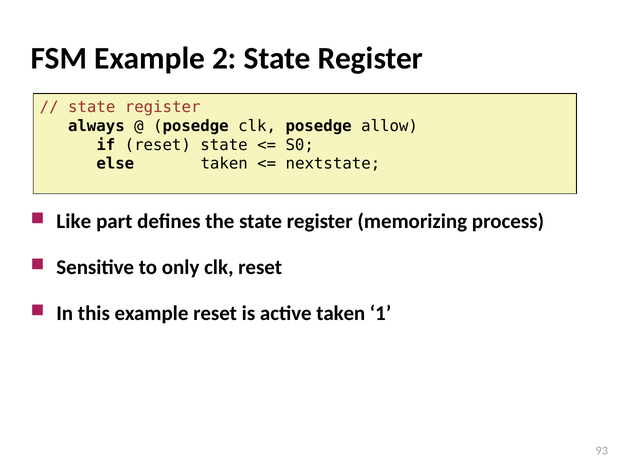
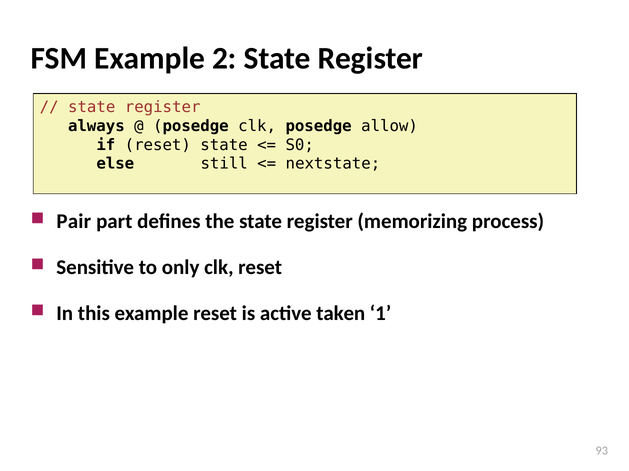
else taken: taken -> still (224, 164)
Like: Like -> Pair (74, 222)
